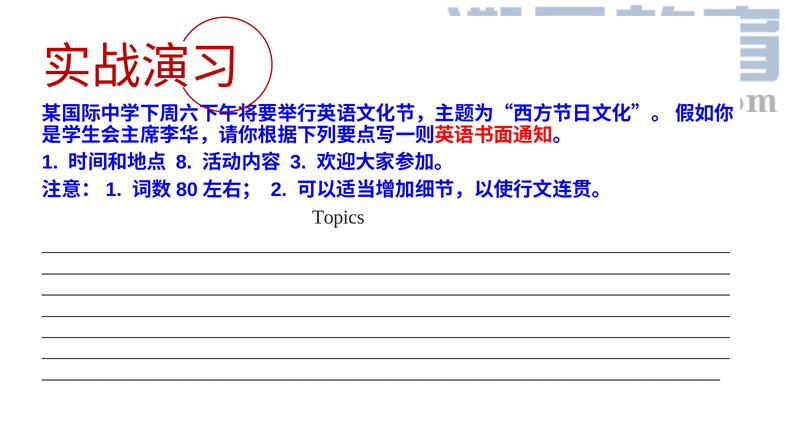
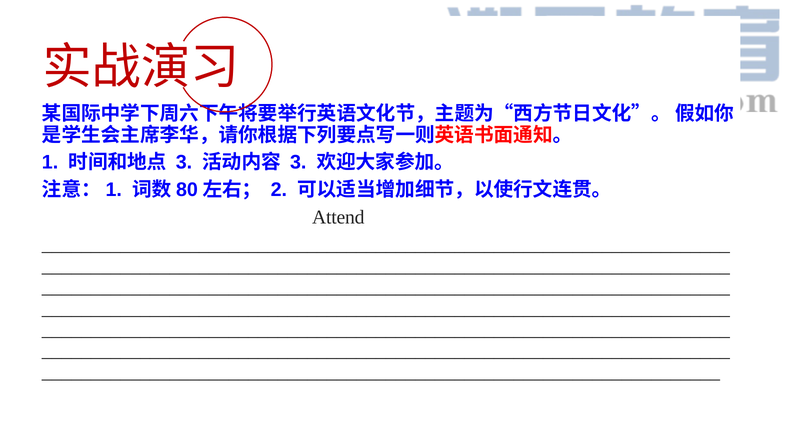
8: 8 -> 3 (184, 162)
Topics: Topics -> Attend (338, 217)
